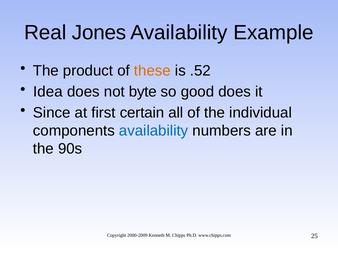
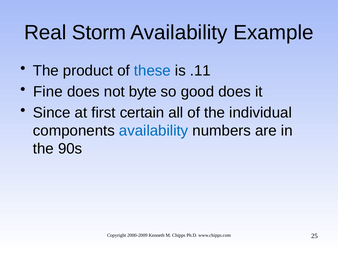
Jones: Jones -> Storm (99, 33)
these colour: orange -> blue (152, 71)
.52: .52 -> .11 (200, 71)
Idea: Idea -> Fine (48, 92)
